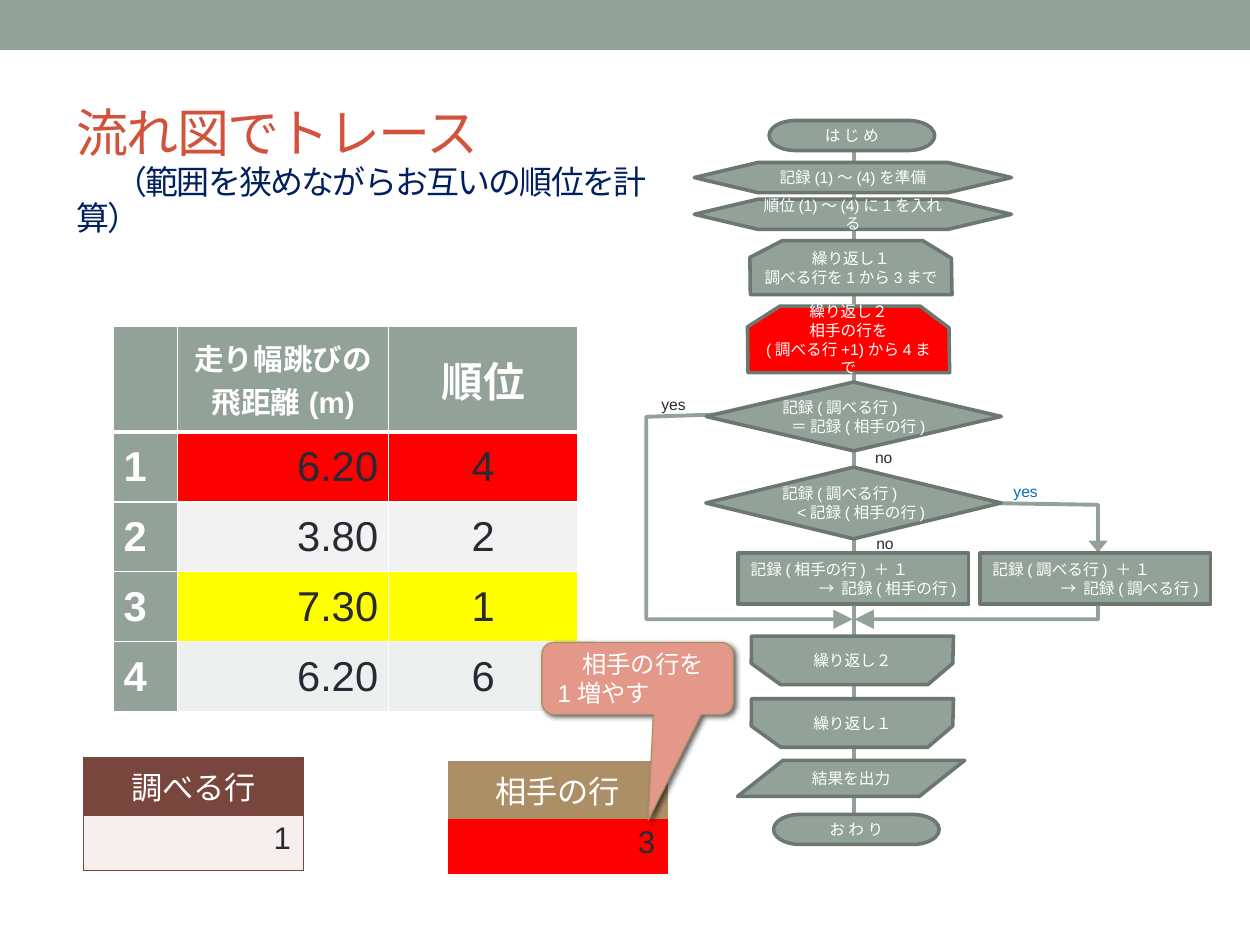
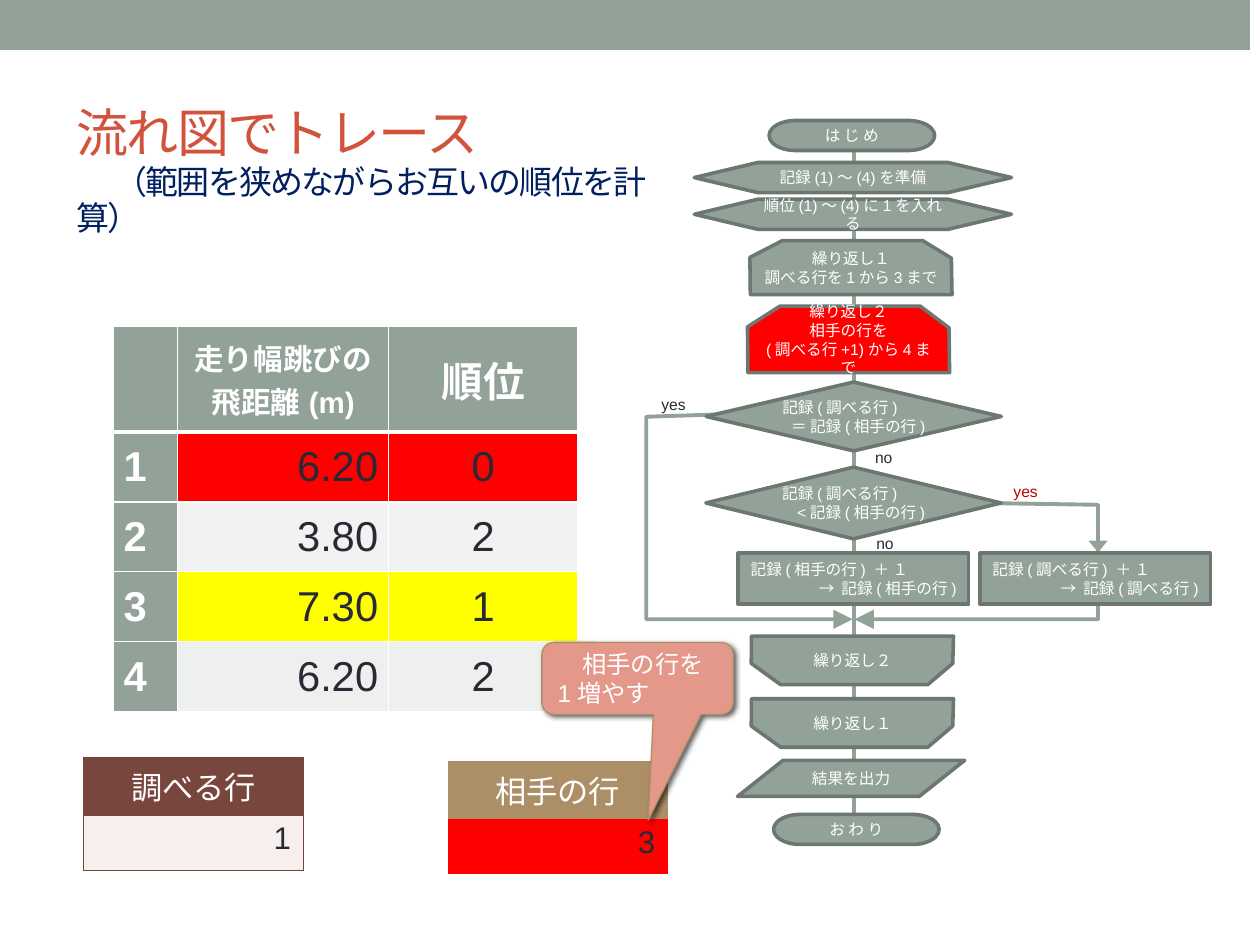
6.20 4: 4 -> 0 (483, 467)
yes colour: blue -> red (1026, 492)
6.20 6: 6 -> 2 (483, 677)
